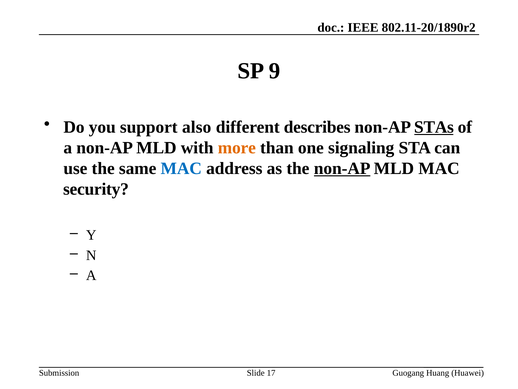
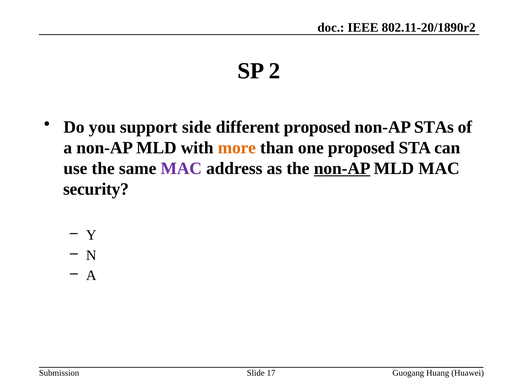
9: 9 -> 2 (275, 71)
also: also -> side (197, 127)
different describes: describes -> proposed (317, 127)
STAs underline: present -> none (434, 127)
one signaling: signaling -> proposed (361, 148)
MAC colour: blue -> purple (181, 168)
